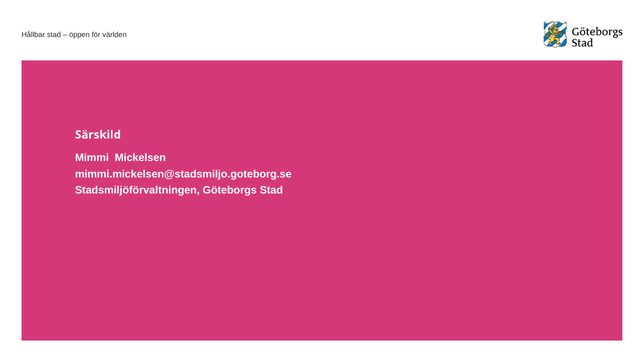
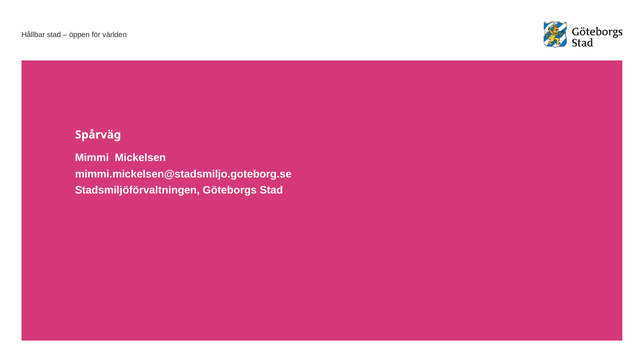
Särskild: Särskild -> Spårväg (98, 135)
